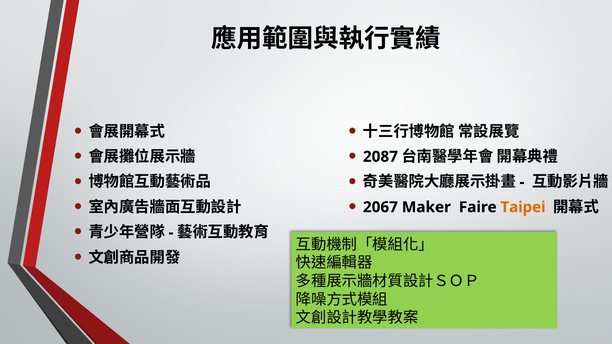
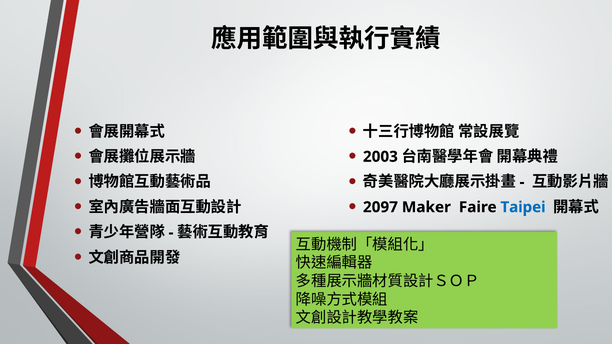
2087: 2087 -> 2003 (380, 157)
2067: 2067 -> 2097 (380, 207)
Taipei colour: orange -> blue (523, 207)
